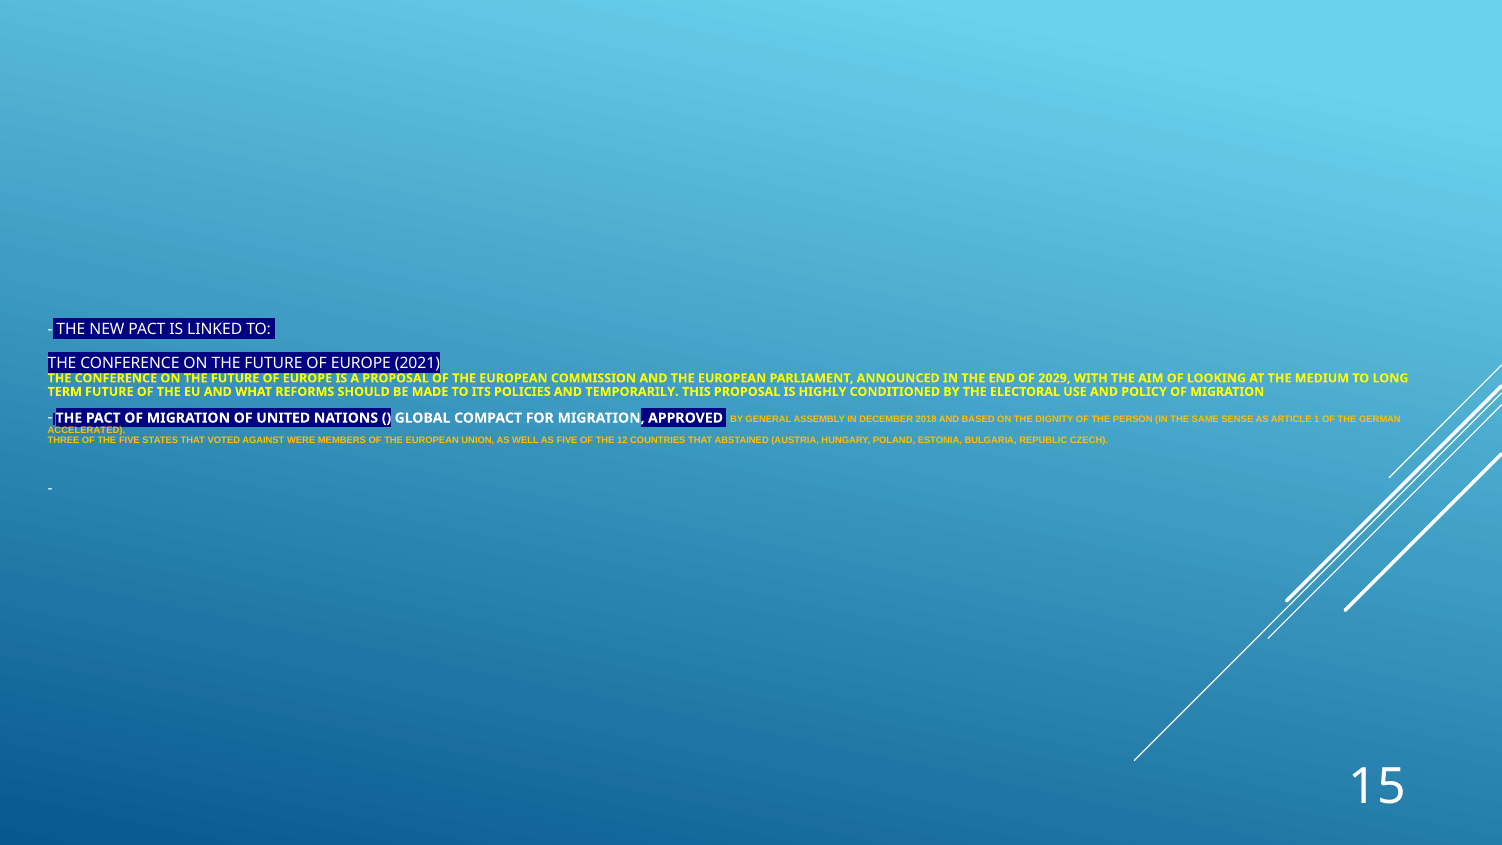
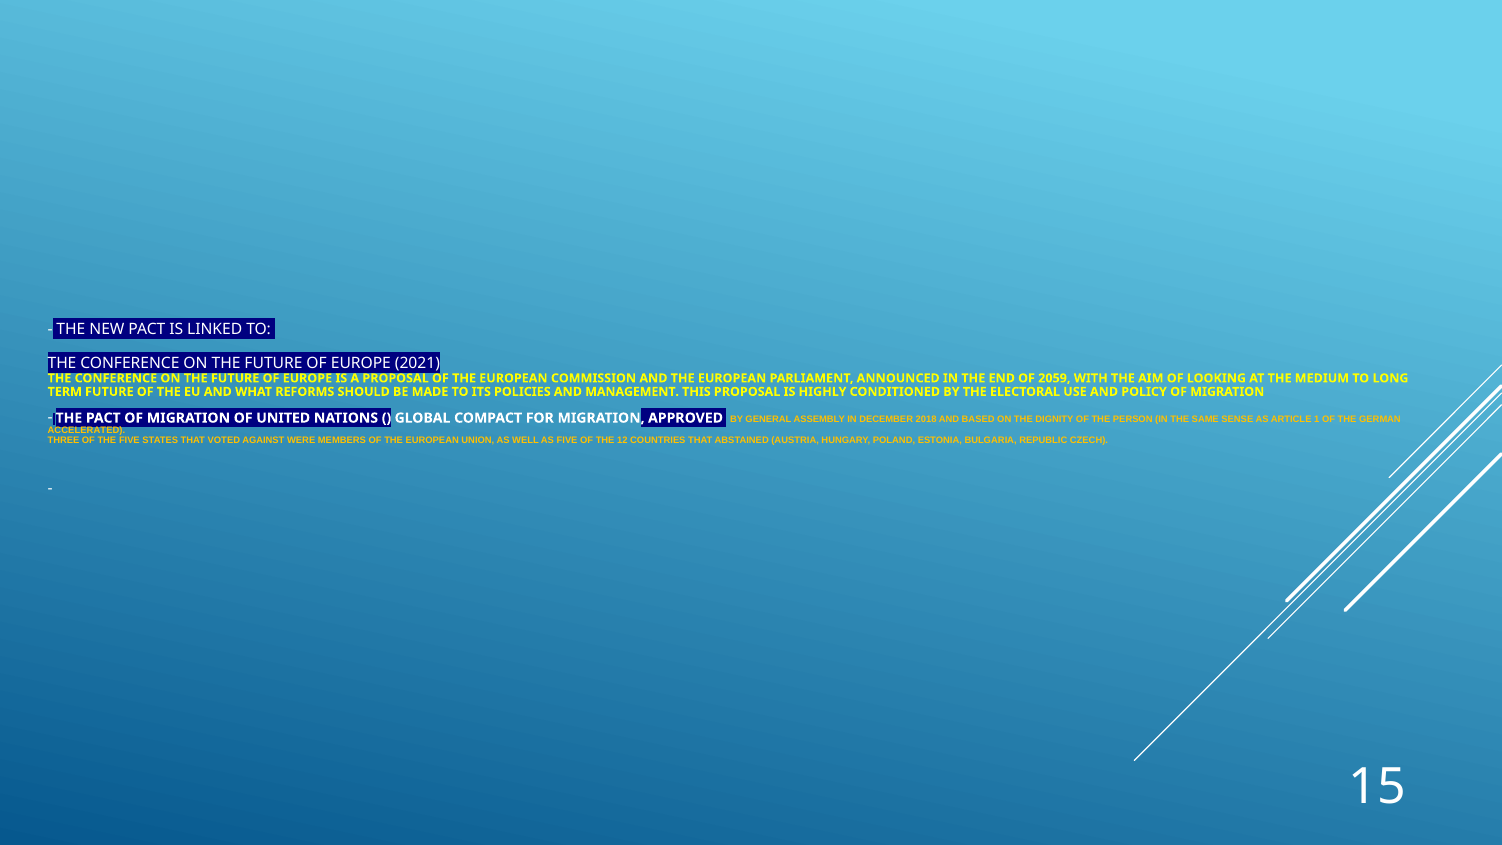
2029: 2029 -> 2059 (1054, 378)
TEMPORARILY: TEMPORARILY -> MANAGEMENT (632, 392)
